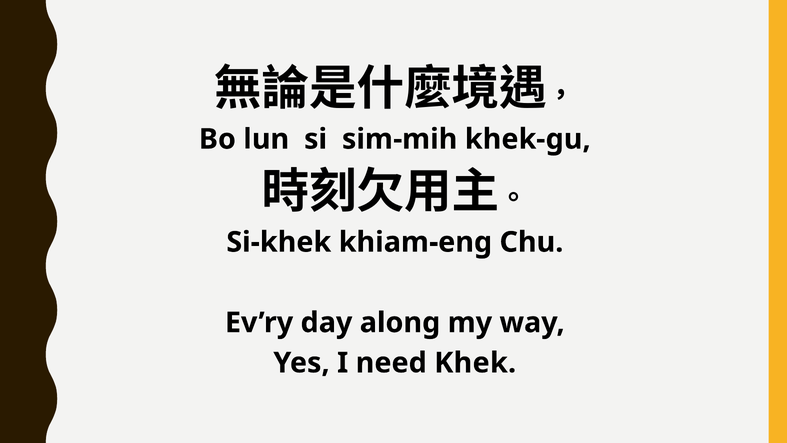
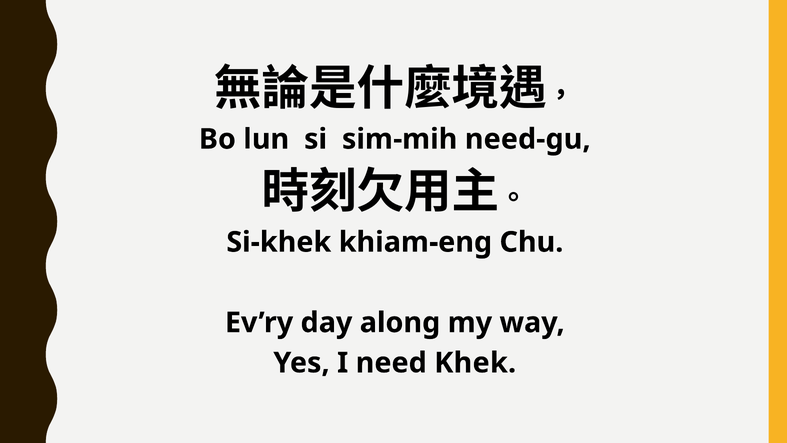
khek-gu: khek-gu -> need-gu (528, 139)
